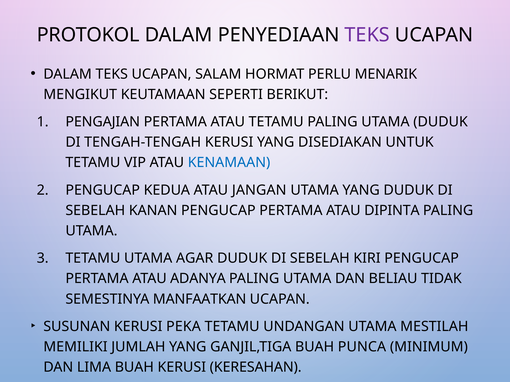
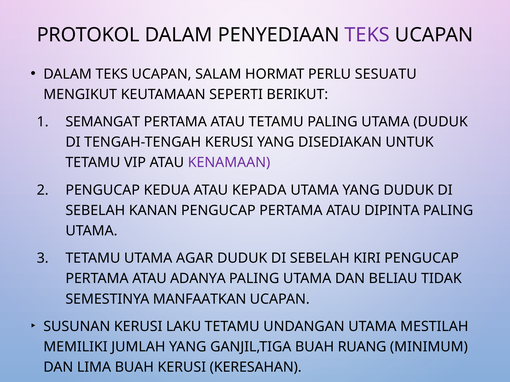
MENARIK: MENARIK -> SESUATU (386, 74)
PENGAJIAN: PENGAJIAN -> SEMANGAT (103, 122)
KENAMAAN colour: blue -> purple (229, 163)
JANGAN: JANGAN -> KEPADA (259, 190)
PEKA: PEKA -> LAKU (184, 327)
PUNCA: PUNCA -> RUANG (362, 347)
